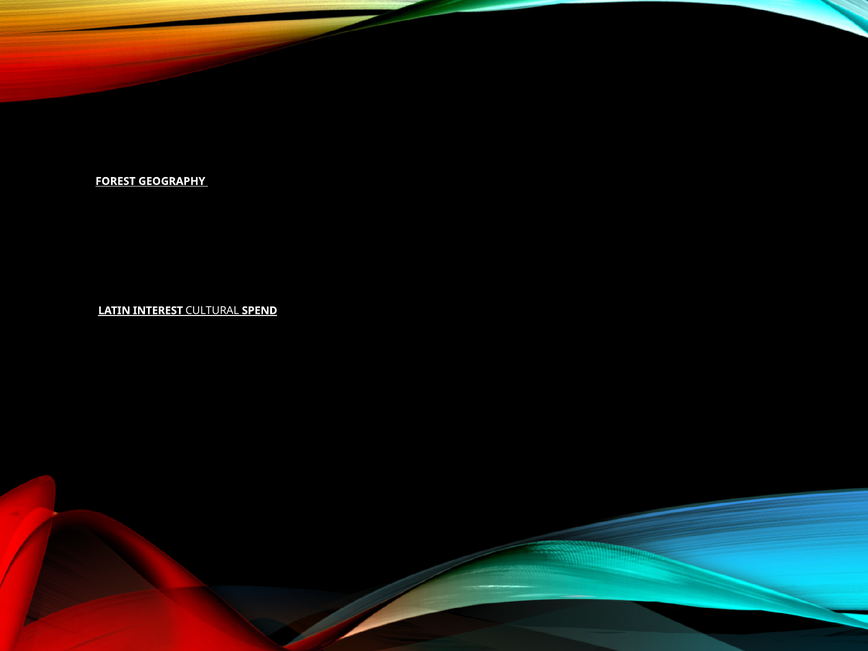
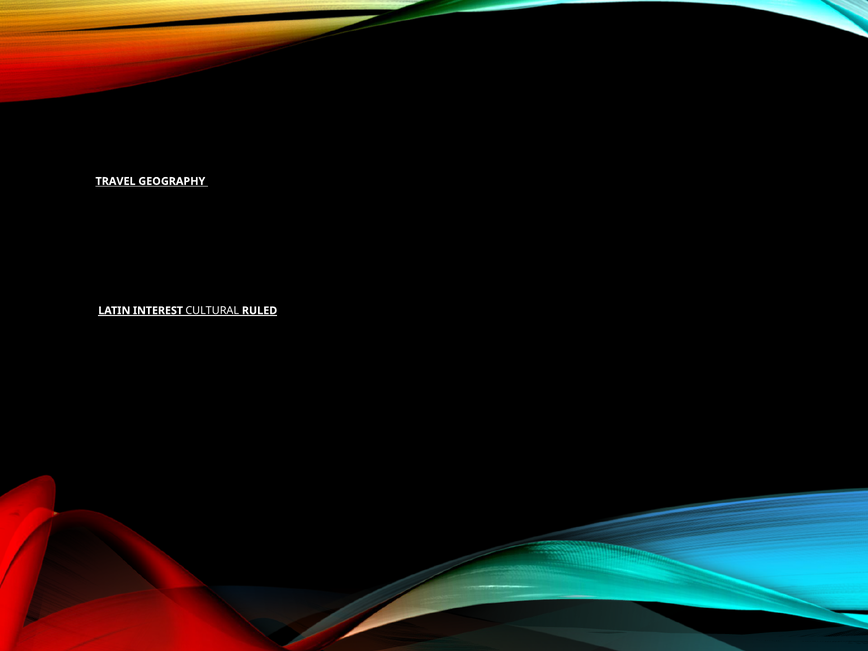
FOREST: FOREST -> TRAVEL (116, 181)
SPEND: SPEND -> RULED (260, 311)
